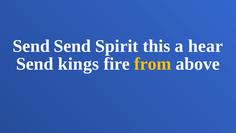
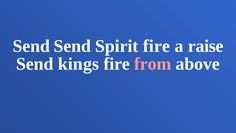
Spirit this: this -> fire (156, 46)
hear: hear -> raise (206, 46)
from colour: yellow -> pink (153, 64)
